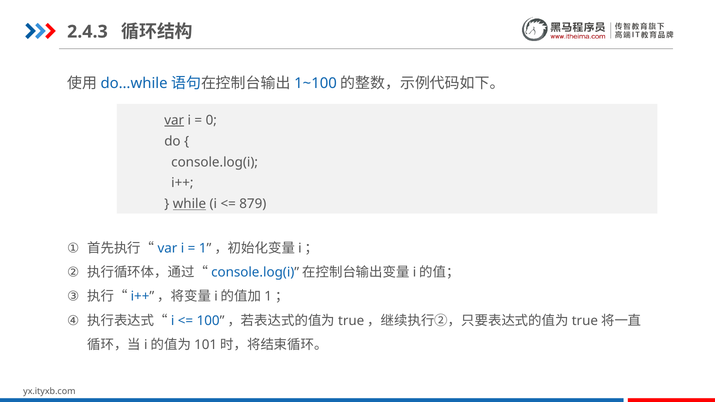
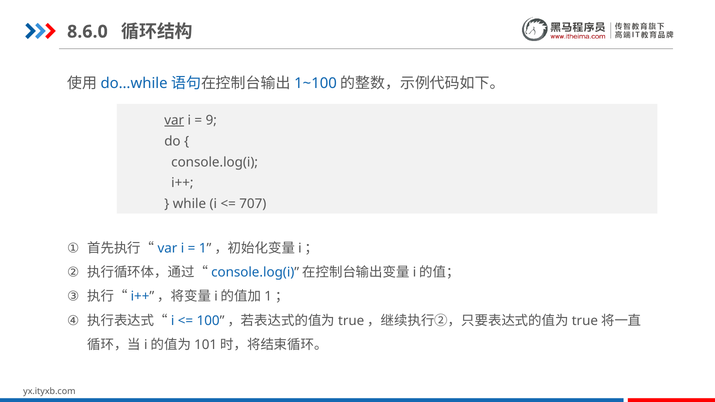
2.4.3: 2.4.3 -> 8.6.0 (87, 32)
0: 0 -> 9 (211, 120)
while underline: present -> none (189, 204)
879: 879 -> 707 (253, 204)
